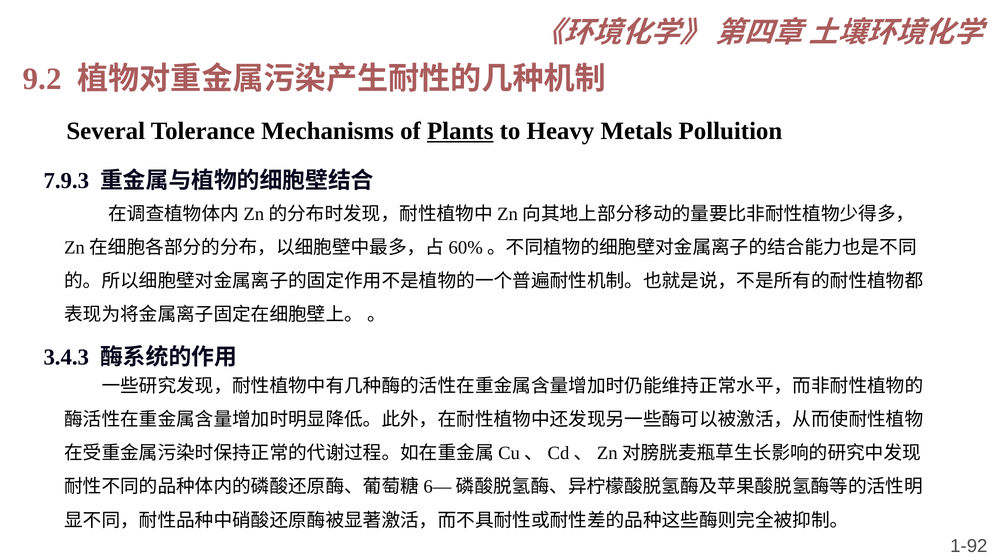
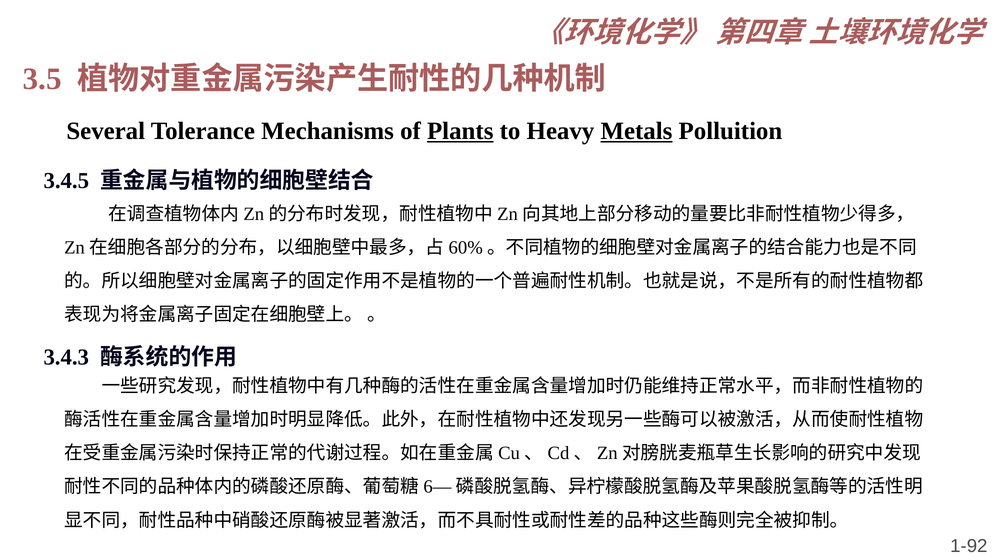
9.2: 9.2 -> 3.5 (42, 79)
Metals underline: none -> present (636, 131)
7.9.3: 7.9.3 -> 3.4.5 (66, 181)
